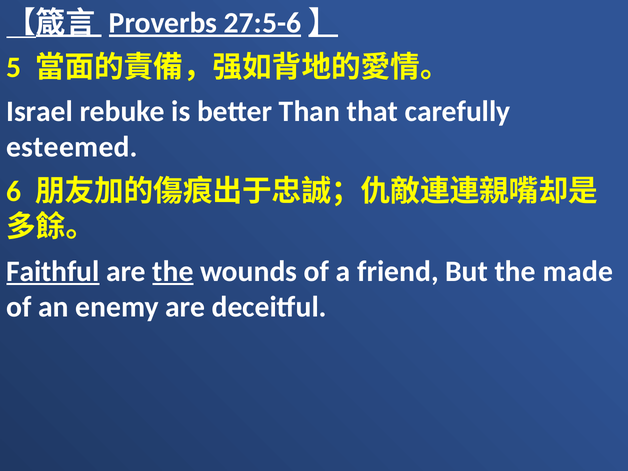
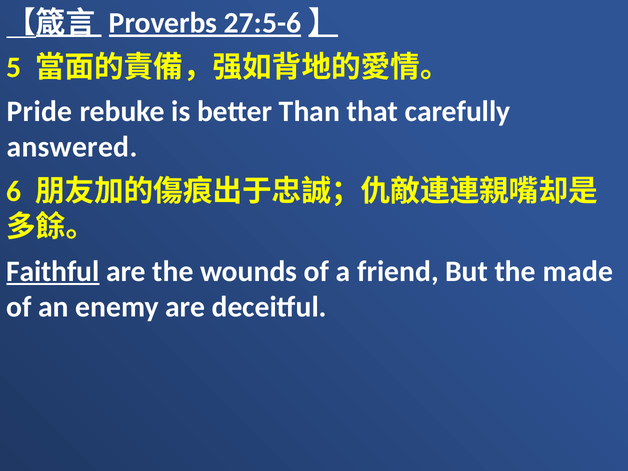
Israel: Israel -> Pride (39, 112)
esteemed: esteemed -> answered (72, 147)
the underline: present -> none (173, 271)
